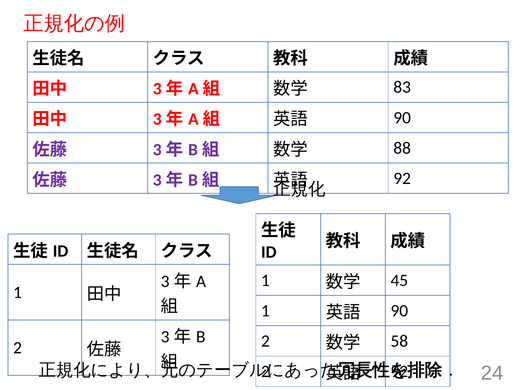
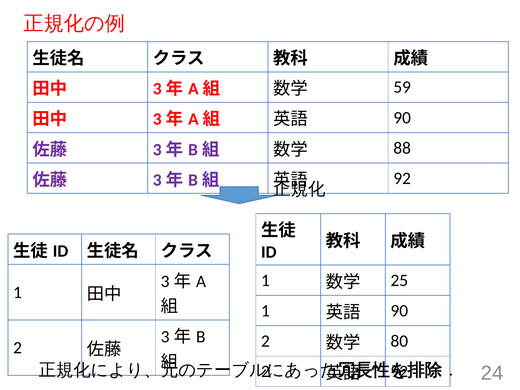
83: 83 -> 59 (402, 87)
45: 45 -> 25 (399, 280)
58: 58 -> 80 (399, 341)
